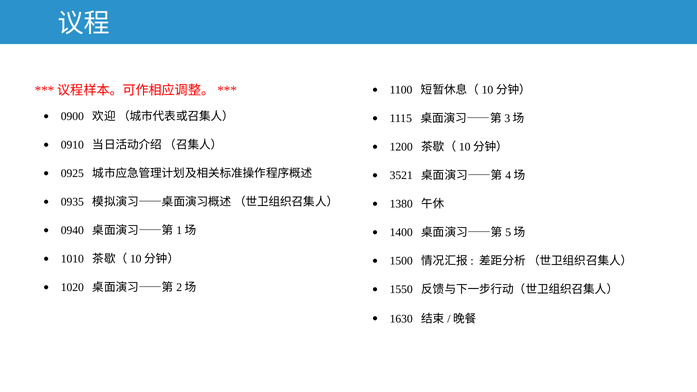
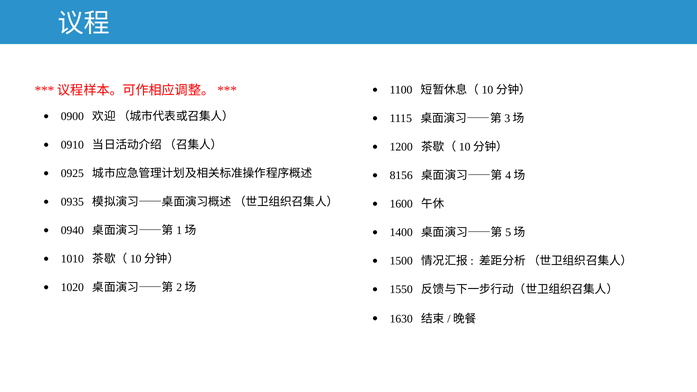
3521: 3521 -> 8156 (401, 175)
1380: 1380 -> 1600 (401, 204)
